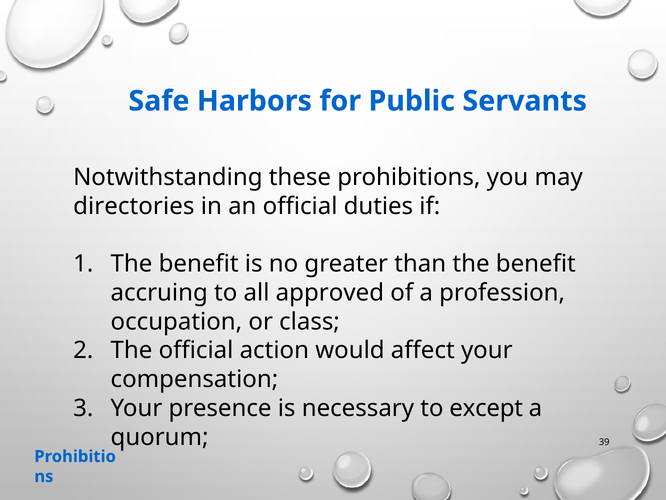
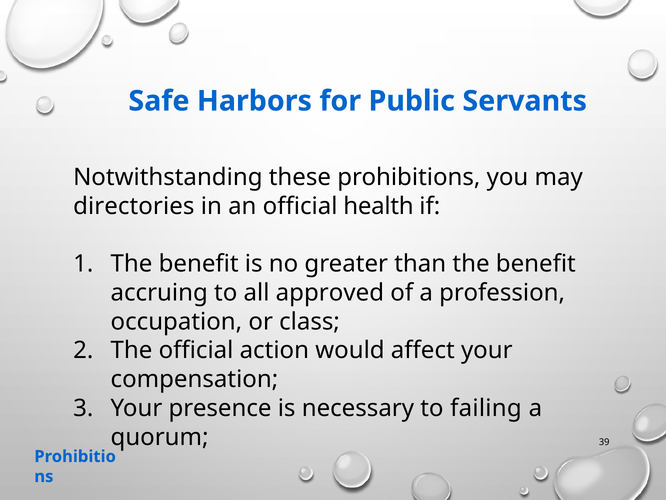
duties: duties -> health (379, 206)
except: except -> failing (486, 408)
